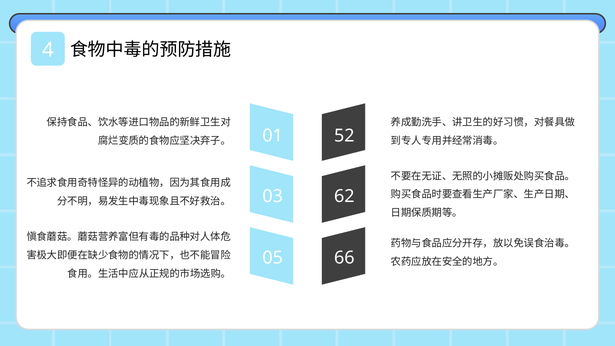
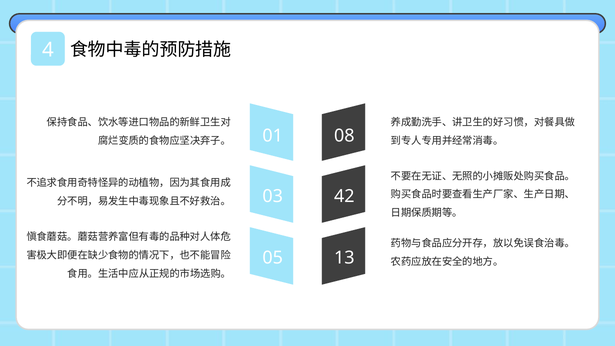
52: 52 -> 08 (344, 136)
62: 62 -> 42 (344, 196)
66: 66 -> 13 (344, 258)
